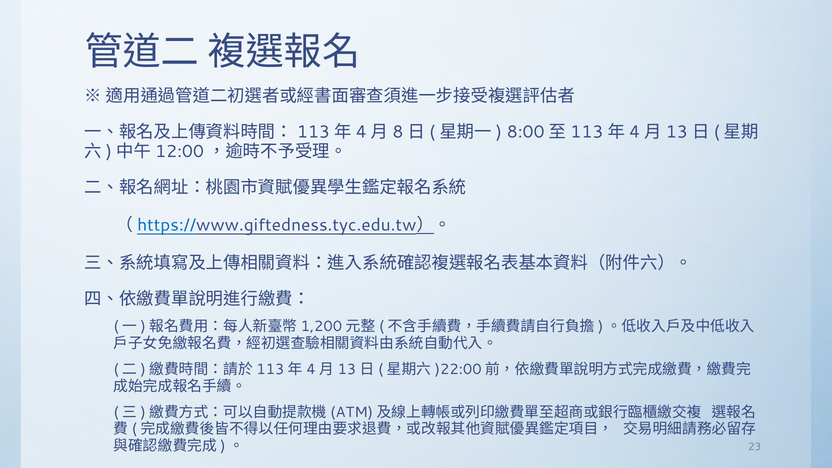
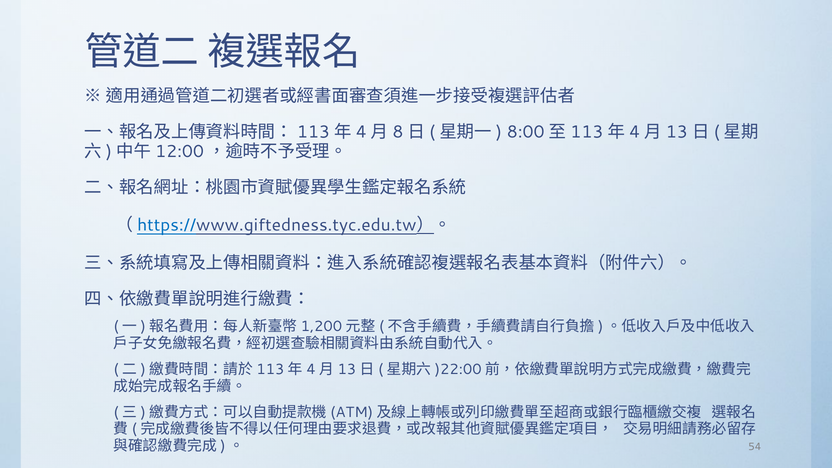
23: 23 -> 54 (755, 447)
